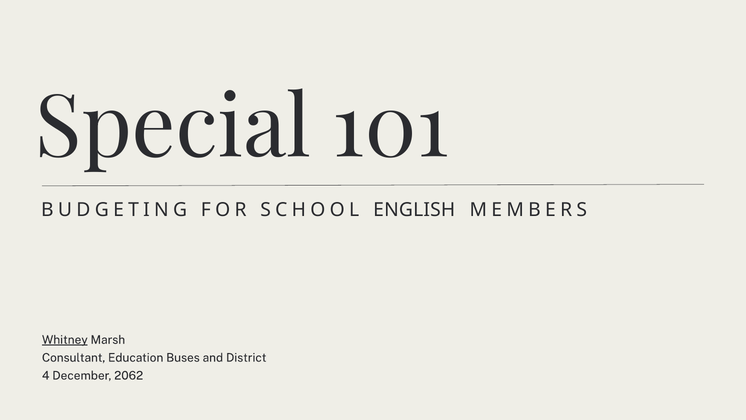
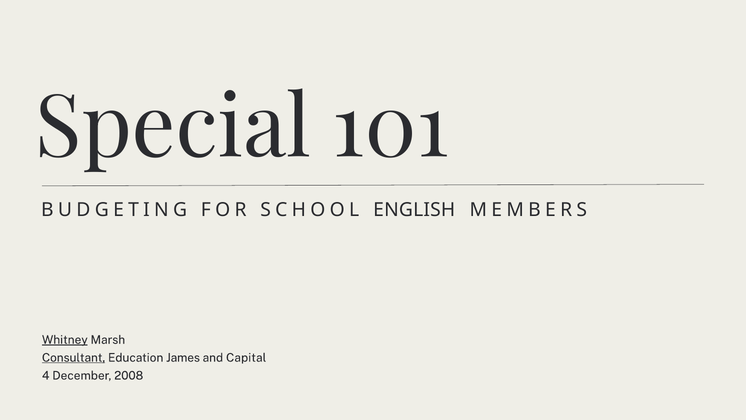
Consultant underline: none -> present (74, 357)
Buses: Buses -> James (183, 357)
District: District -> Capital (246, 357)
2062: 2062 -> 2008 (129, 375)
